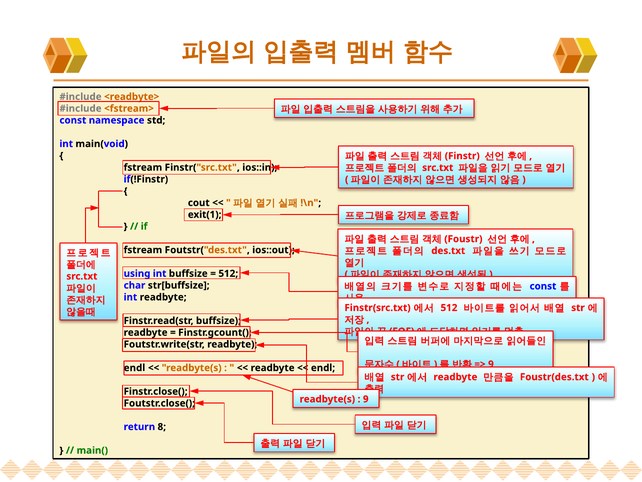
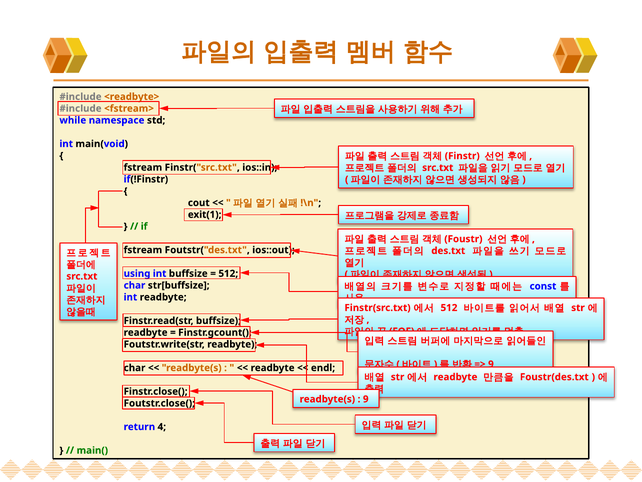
const: const -> while (73, 120)
endl: endl -> char (135, 368)
8: 8 -> 4 (162, 426)
